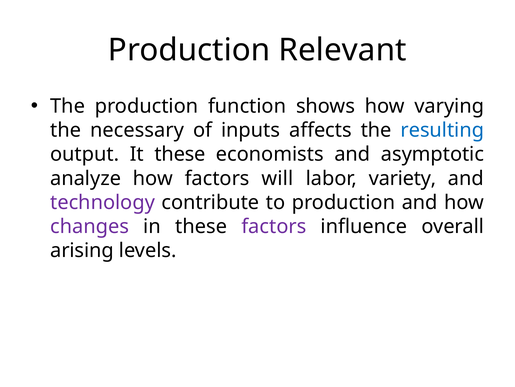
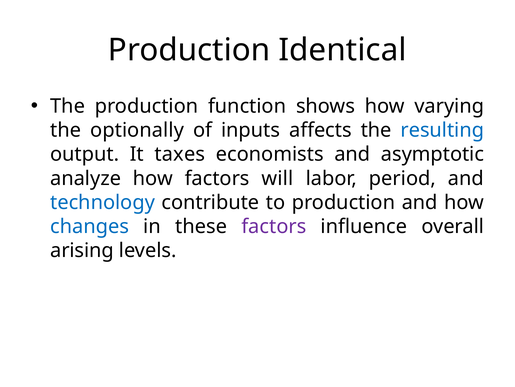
Relevant: Relevant -> Identical (343, 50)
necessary: necessary -> optionally (137, 130)
It these: these -> taxes (180, 154)
variety: variety -> period (402, 178)
technology colour: purple -> blue (103, 202)
changes colour: purple -> blue (90, 226)
